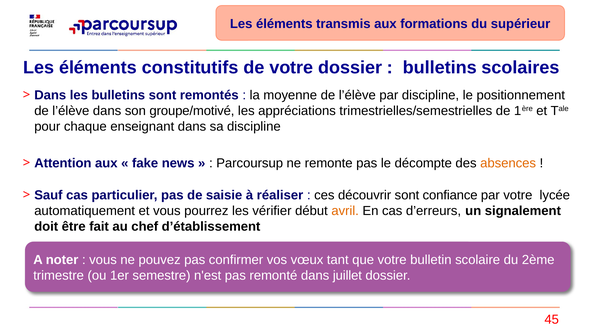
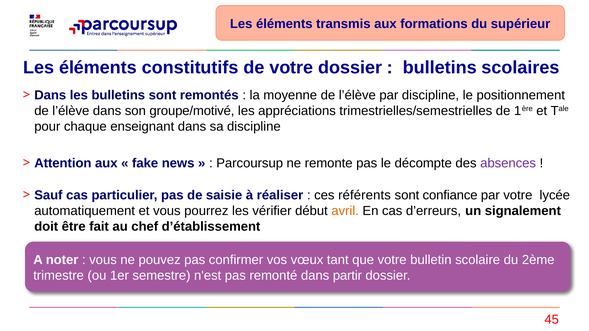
absences colour: orange -> purple (508, 163)
découvrir: découvrir -> référents (364, 195)
juillet: juillet -> partir (347, 276)
